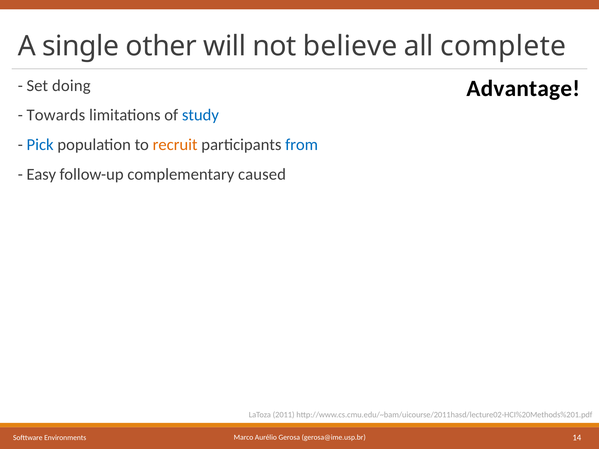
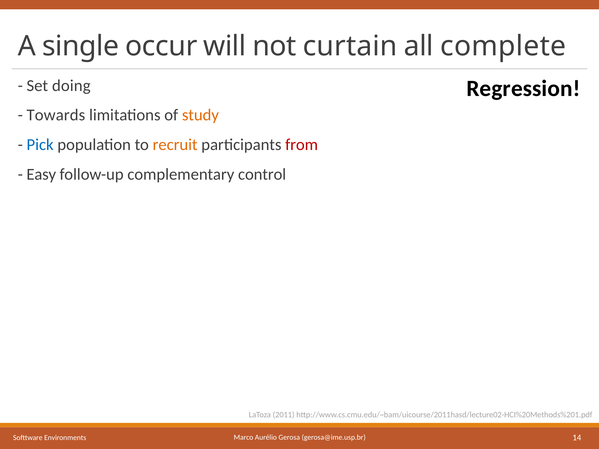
other: other -> occur (161, 46)
believe: believe -> curtain (350, 46)
Advantage: Advantage -> Regression (523, 88)
study colour: blue -> orange (200, 115)
from colour: blue -> red (302, 145)
caused: caused -> control (262, 174)
